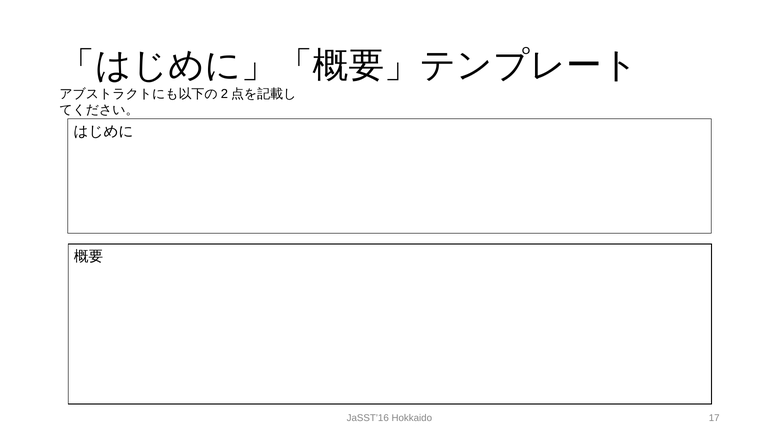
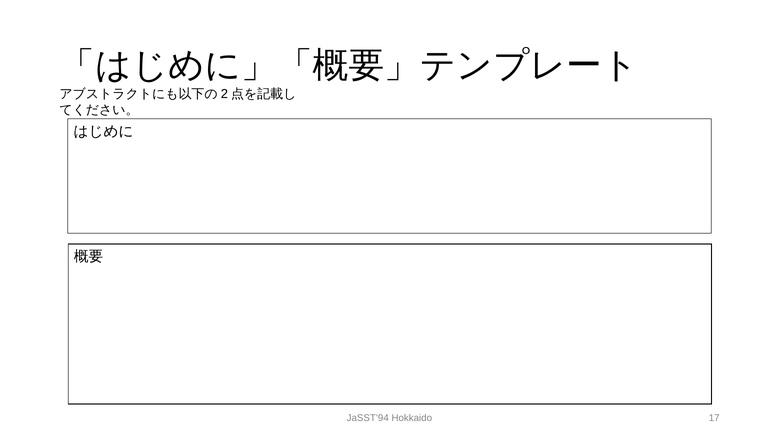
JaSST’16: JaSST’16 -> JaSST’94 (368, 418)
